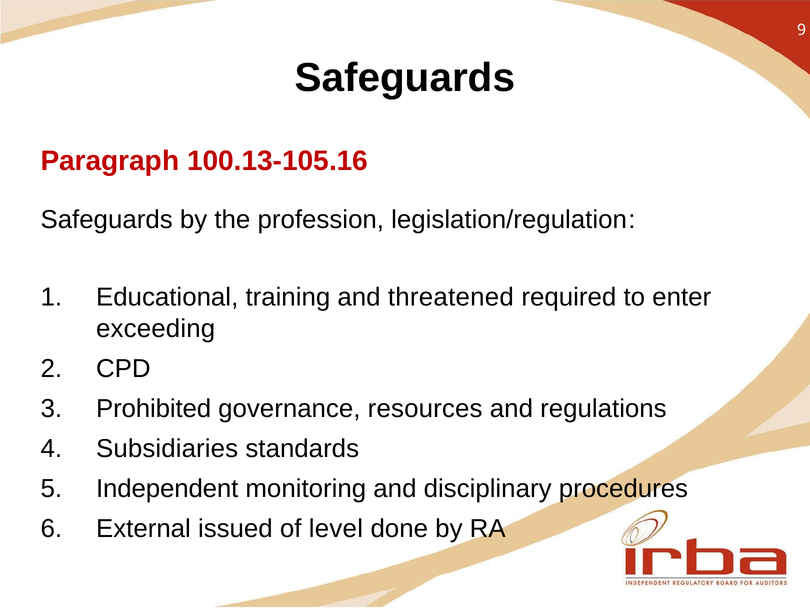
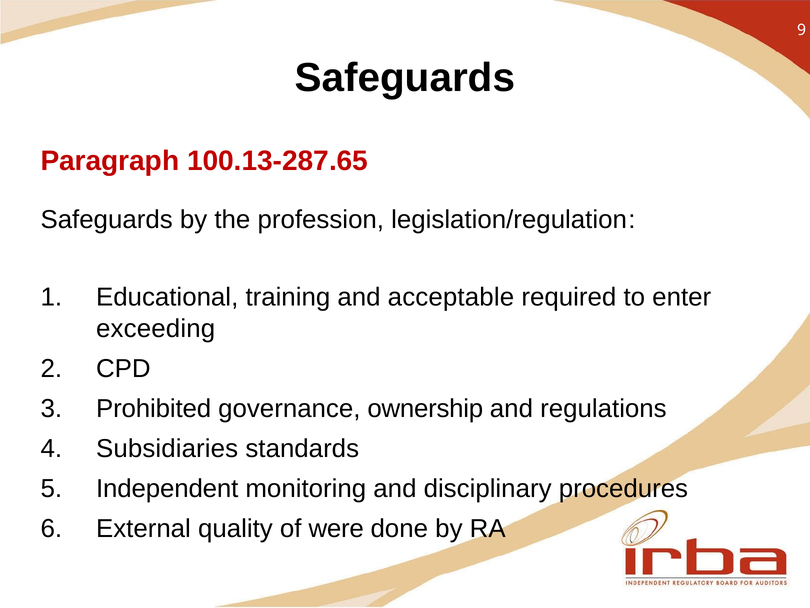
100.13-105.16: 100.13-105.16 -> 100.13-287.65 (278, 161)
threatened: threatened -> acceptable (451, 297)
resources: resources -> ownership (425, 408)
issued: issued -> quality (235, 528)
level: level -> were (336, 528)
